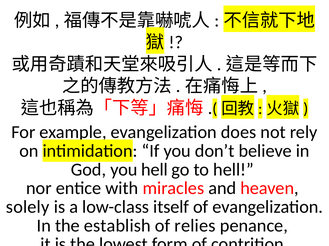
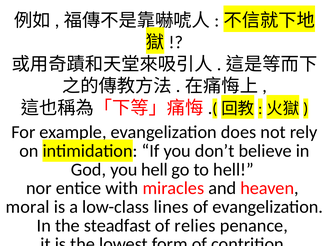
solely: solely -> moral (28, 208)
itself: itself -> lines (171, 208)
establish: establish -> steadfast (117, 226)
